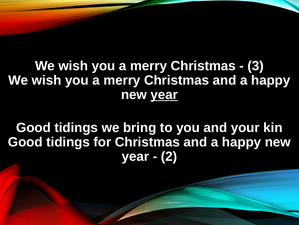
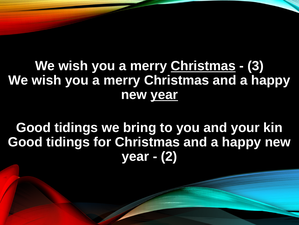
Christmas underline: none -> present (203, 66)
